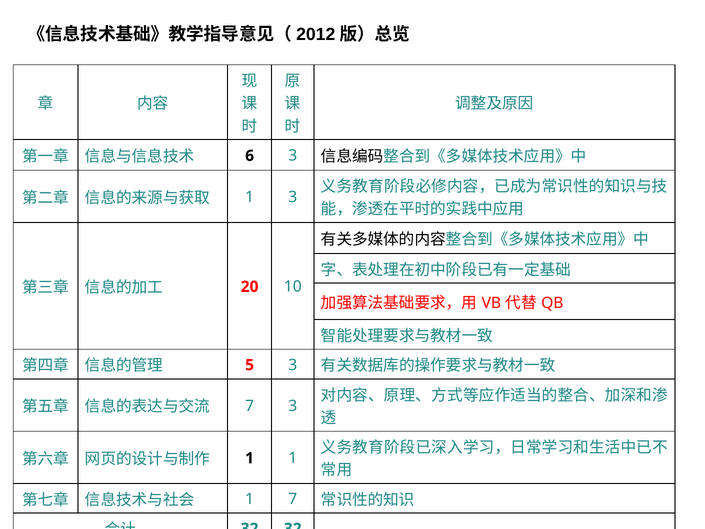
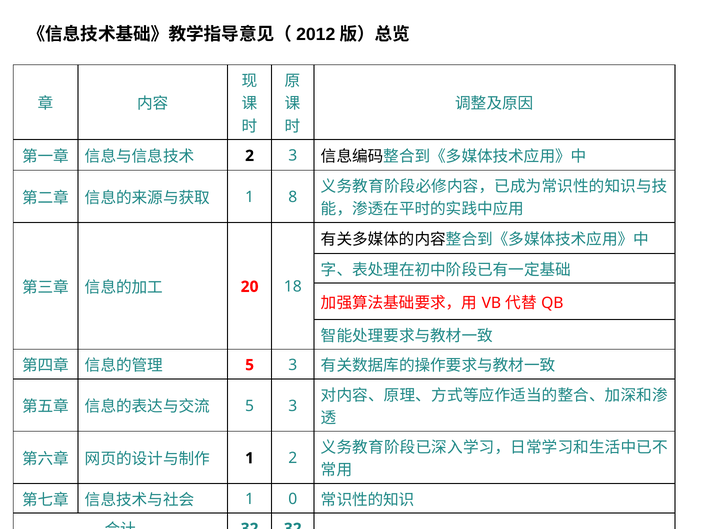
6: 6 -> 2 (250, 156)
1 3: 3 -> 8 (293, 197)
10: 10 -> 18 (293, 287)
7: 7 -> 5 (250, 406)
1 1: 1 -> 2 (293, 458)
1 7: 7 -> 0 (293, 499)
